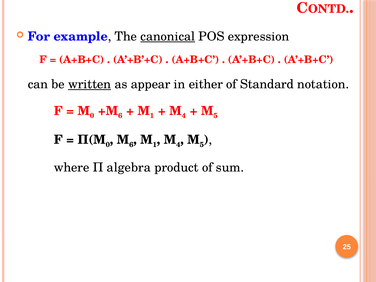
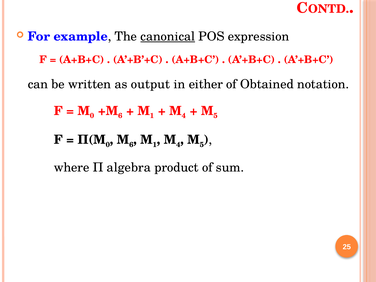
written underline: present -> none (90, 84)
appear: appear -> output (150, 84)
Standard: Standard -> Obtained (267, 84)
